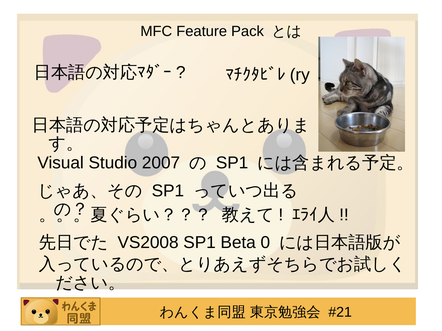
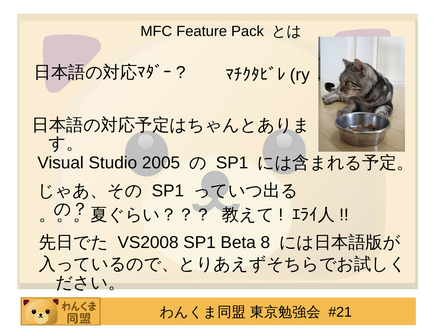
2007: 2007 -> 2005 (161, 163)
0: 0 -> 8 (265, 243)
